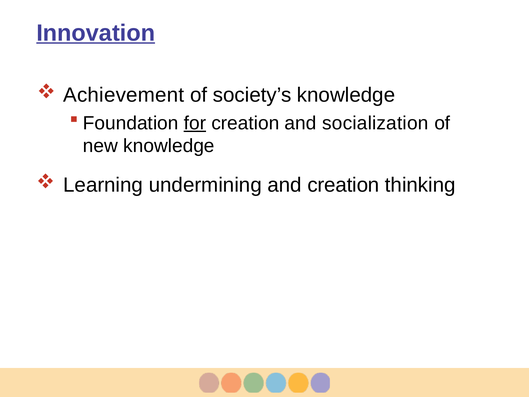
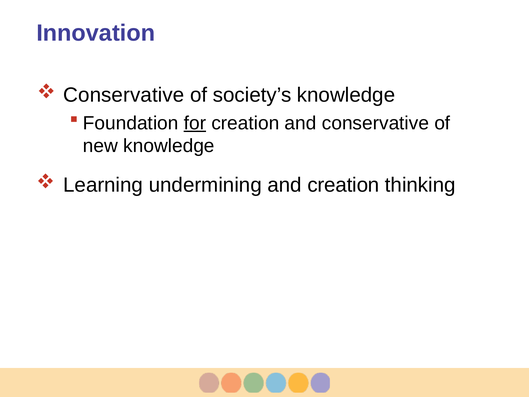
Innovation underline: present -> none (96, 33)
Achievement: Achievement -> Conservative (124, 95)
and socialization: socialization -> conservative (375, 123)
